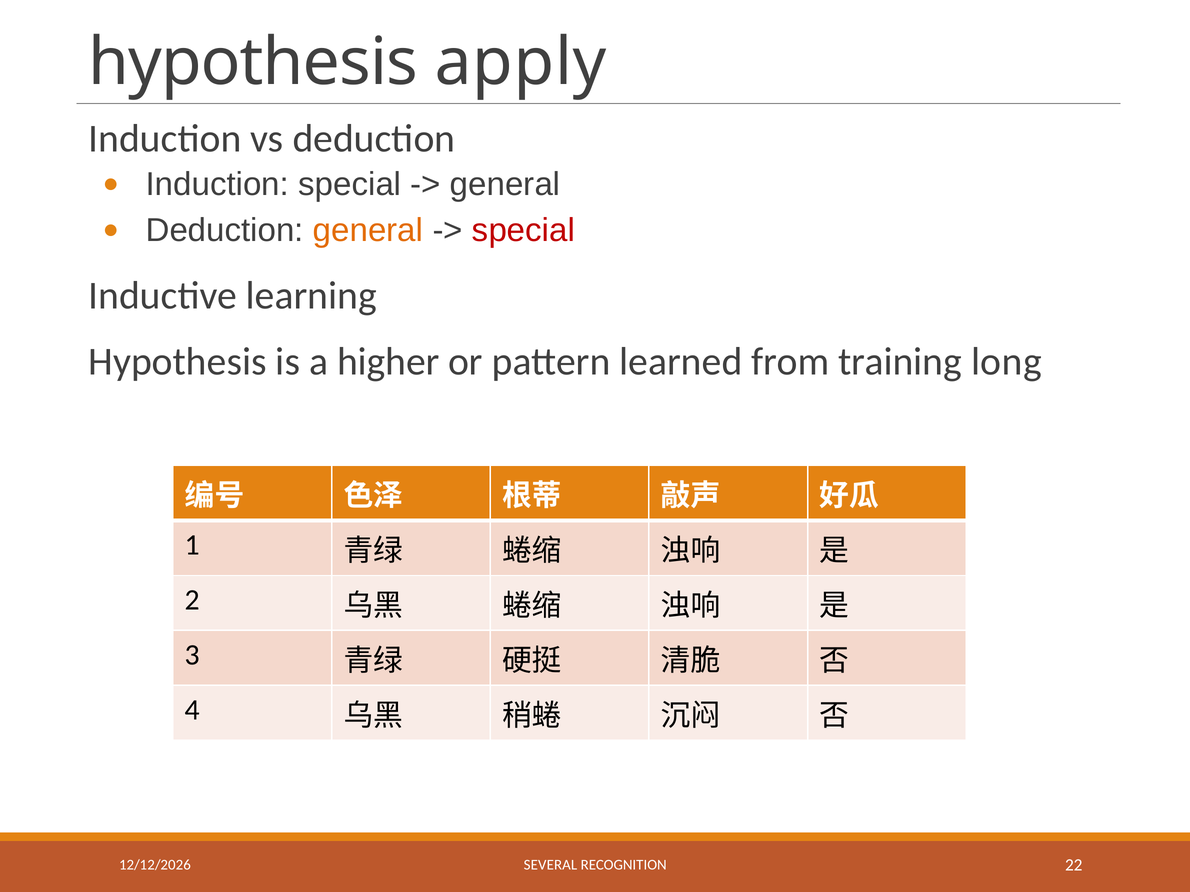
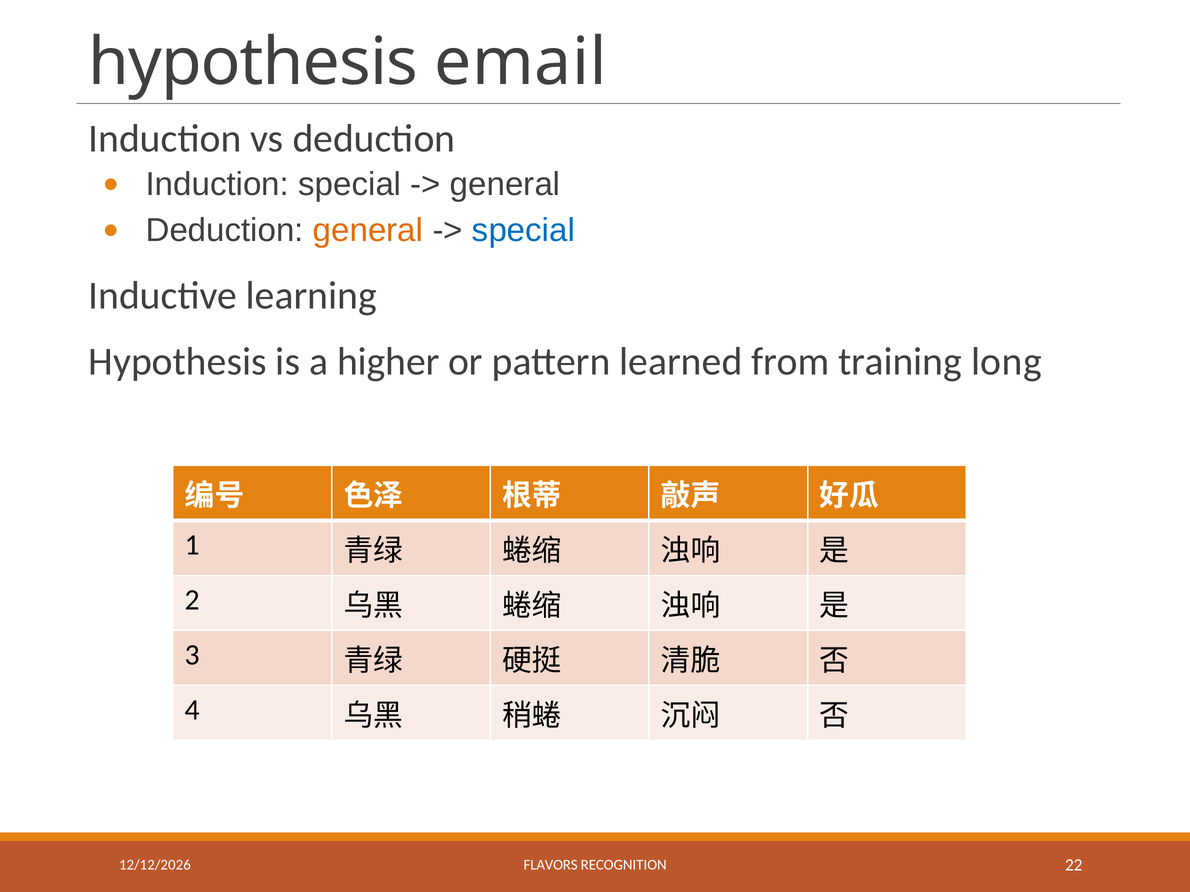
apply: apply -> email (521, 62)
special colour: red -> blue (523, 230)
SEVERAL: SEVERAL -> FLAVORS (551, 865)
